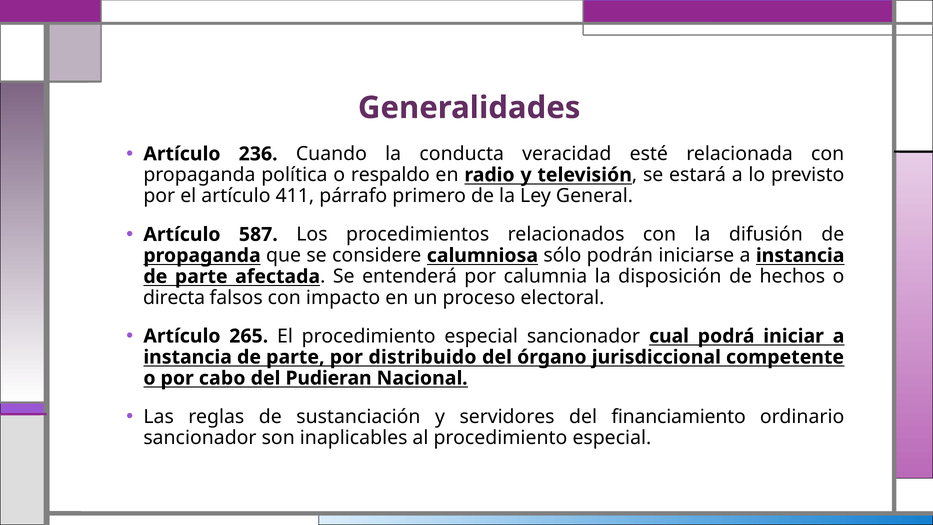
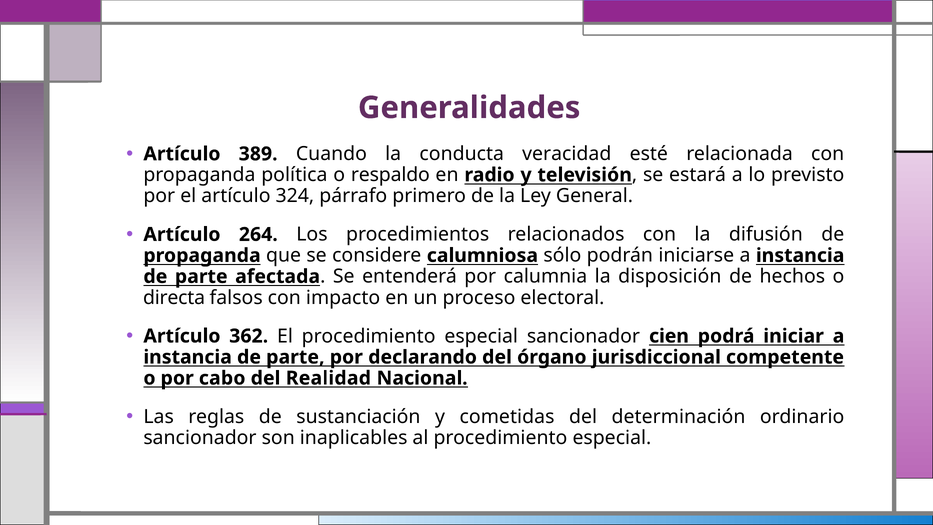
236: 236 -> 389 (258, 154)
411: 411 -> 324 (295, 196)
587: 587 -> 264 (258, 234)
265: 265 -> 362 (249, 336)
cual: cual -> cien (669, 336)
distribuido: distribuido -> declarando (423, 357)
Pudieran: Pudieran -> Realidad (328, 378)
servidores: servidores -> cometidas (507, 417)
financiamiento: financiamiento -> determinación (679, 417)
